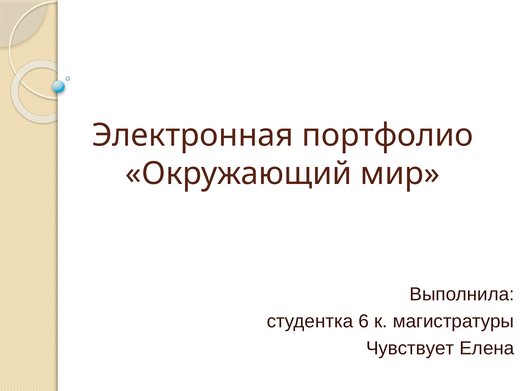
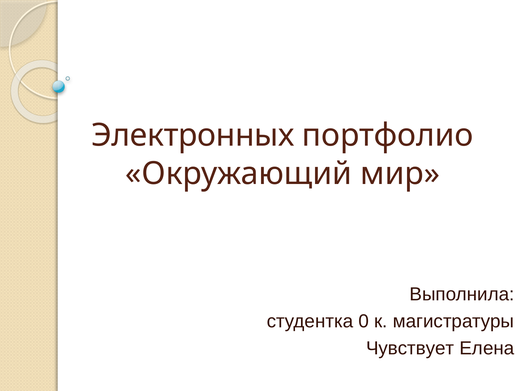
Электронная: Электронная -> Электронных (193, 135)
6: 6 -> 0 (364, 321)
